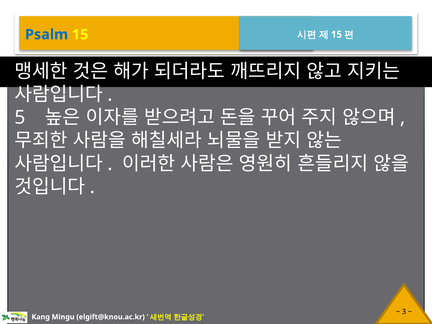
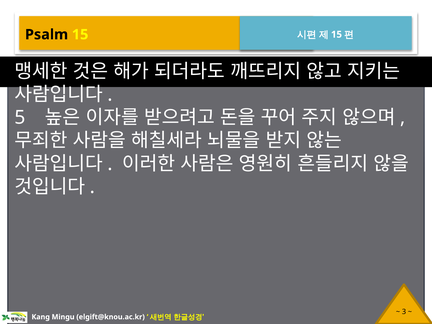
Psalm colour: blue -> black (47, 35)
